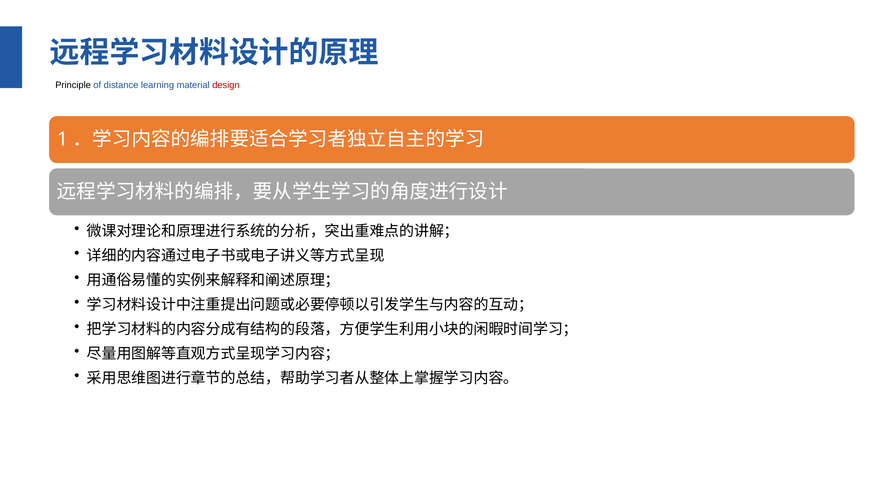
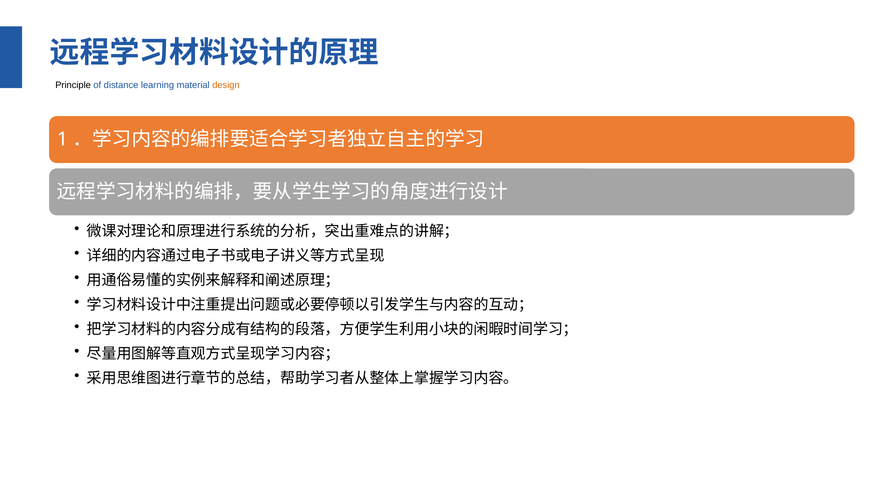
design colour: red -> orange (226, 85)
